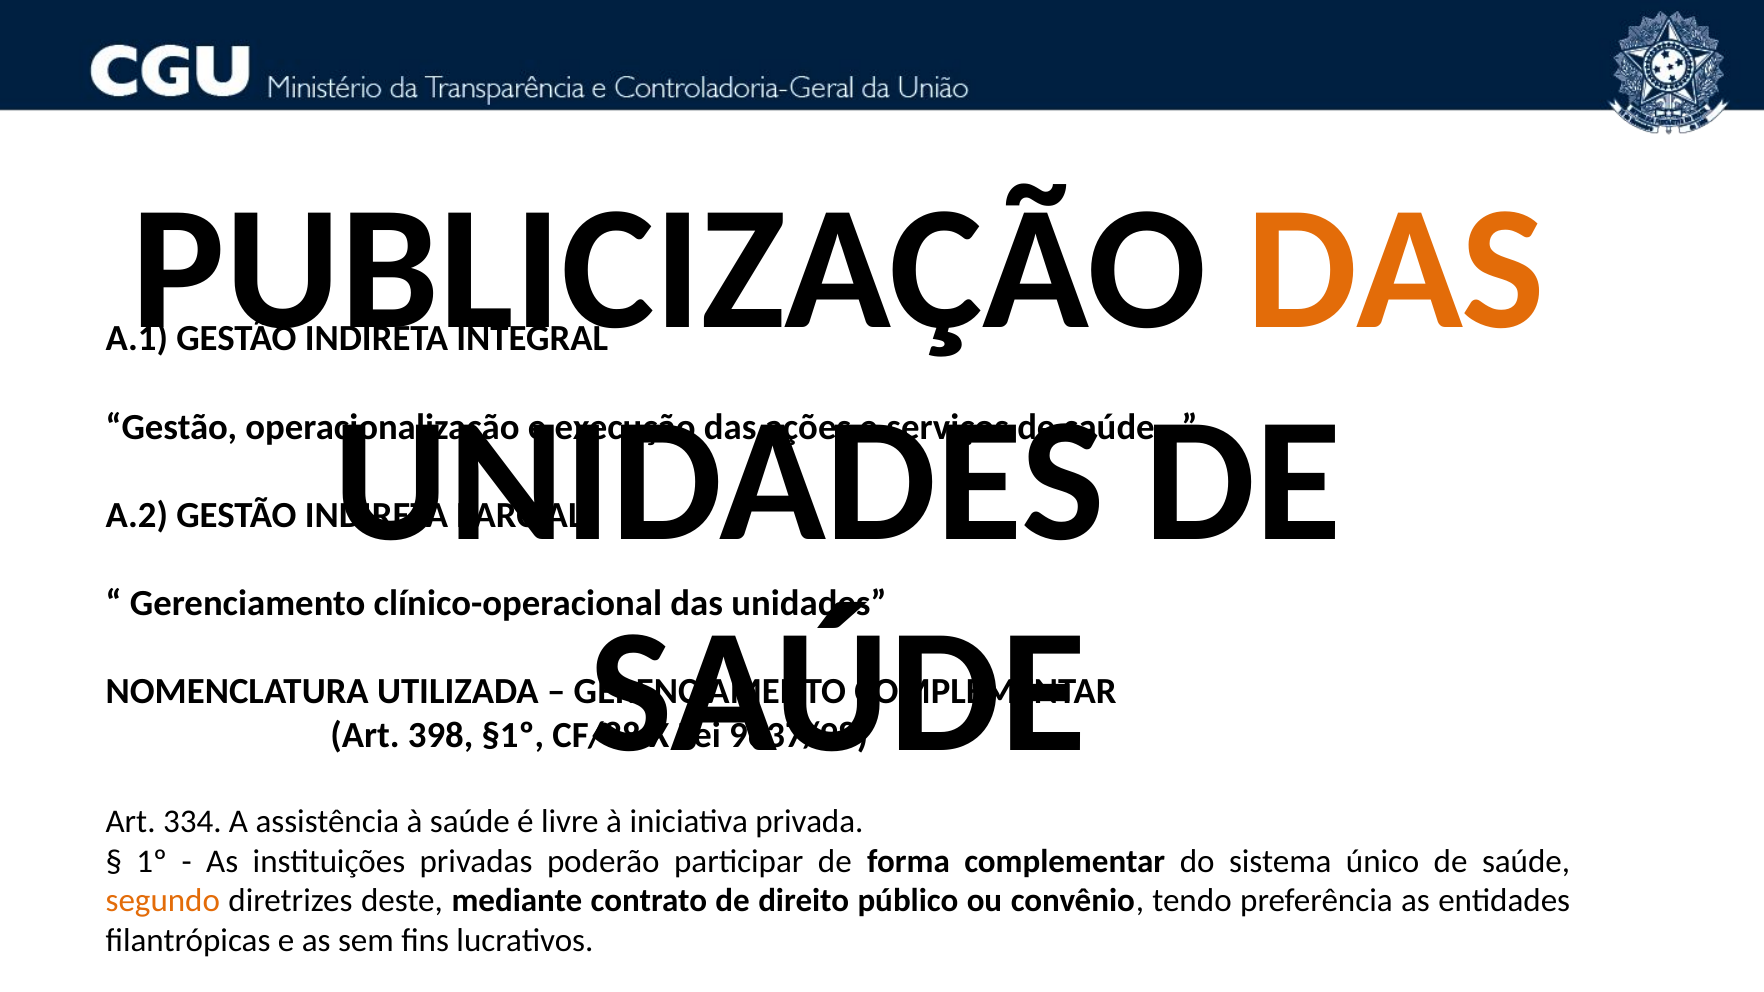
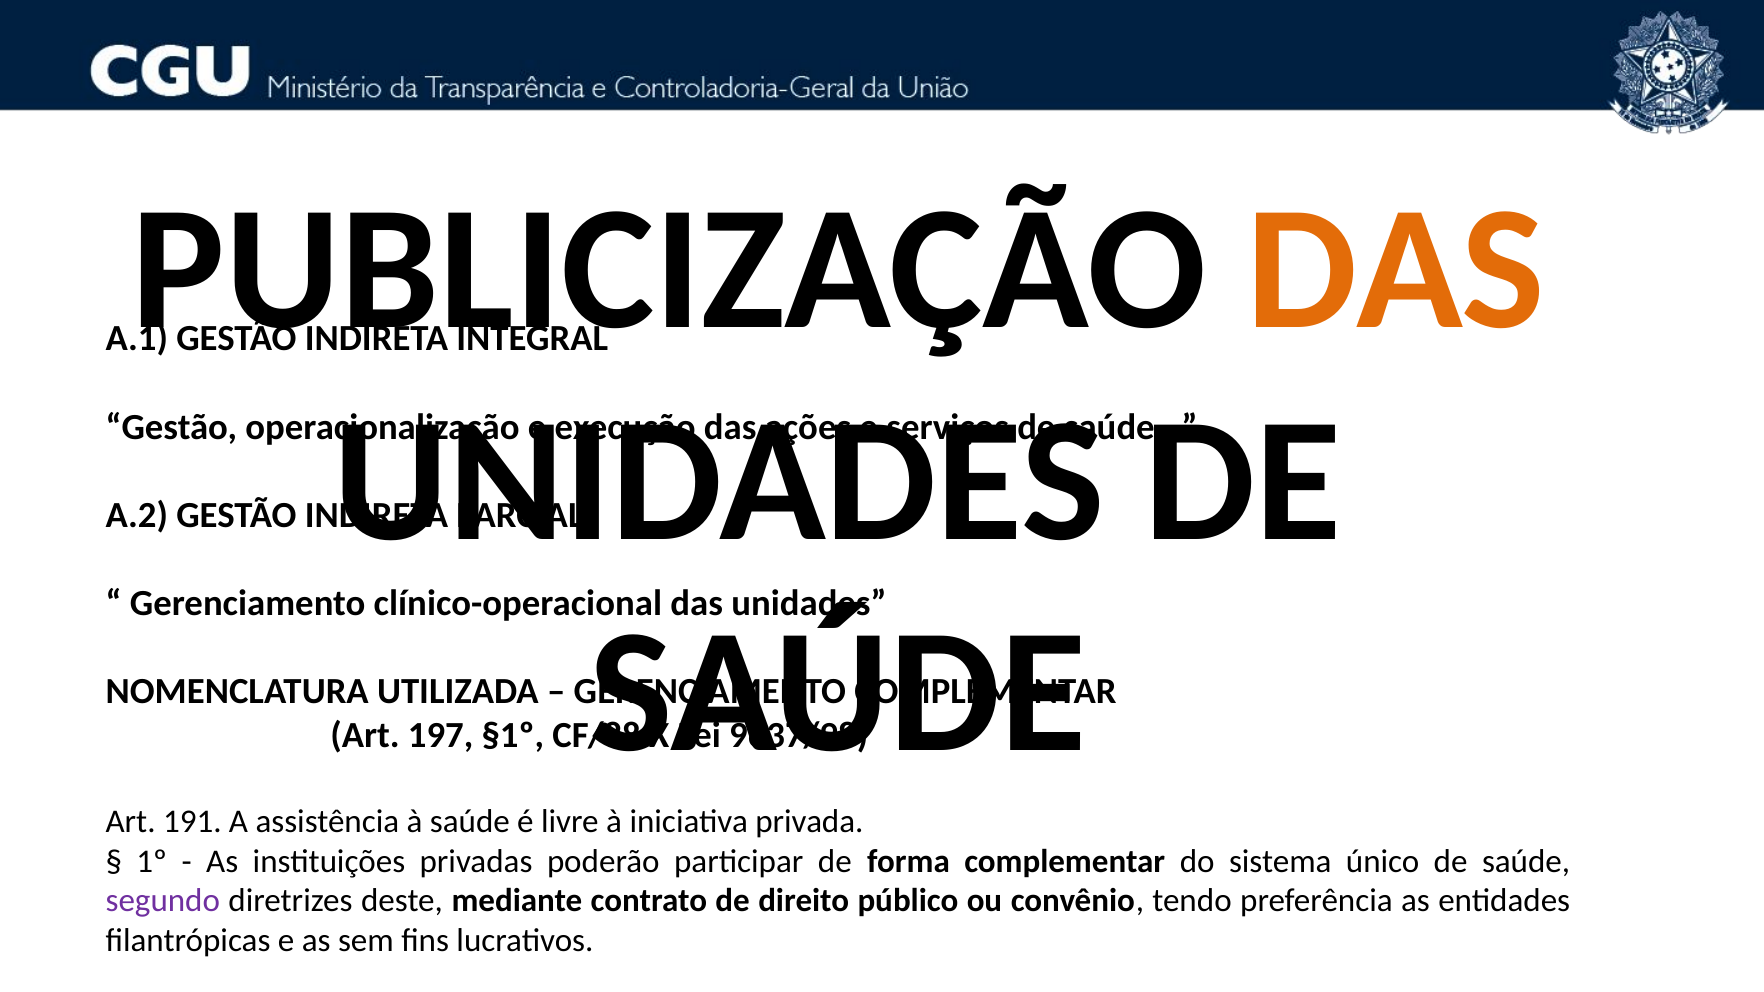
398: 398 -> 197 (441, 736)
334: 334 -> 191 (192, 822)
segundo colour: orange -> purple (163, 901)
